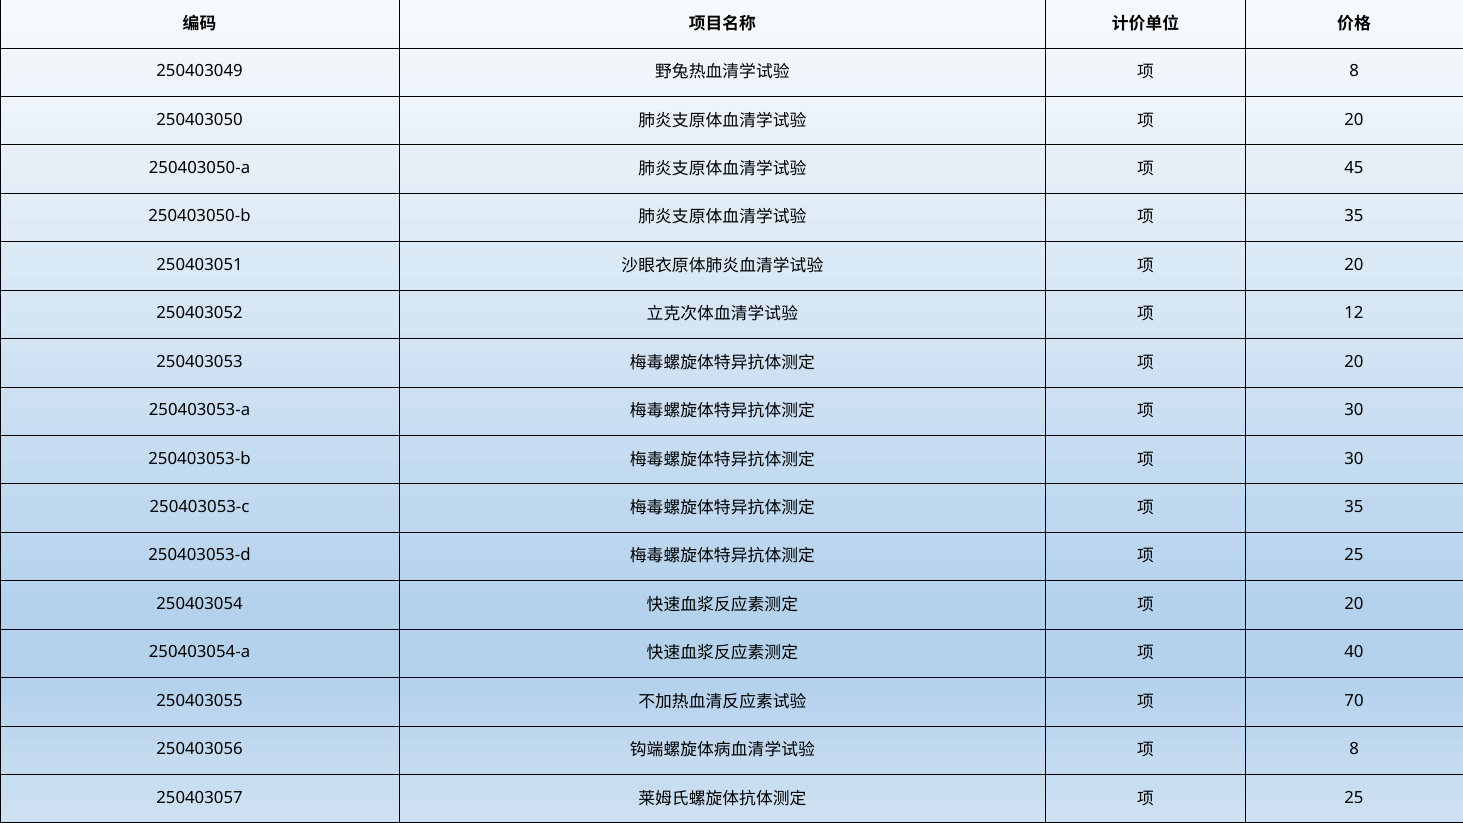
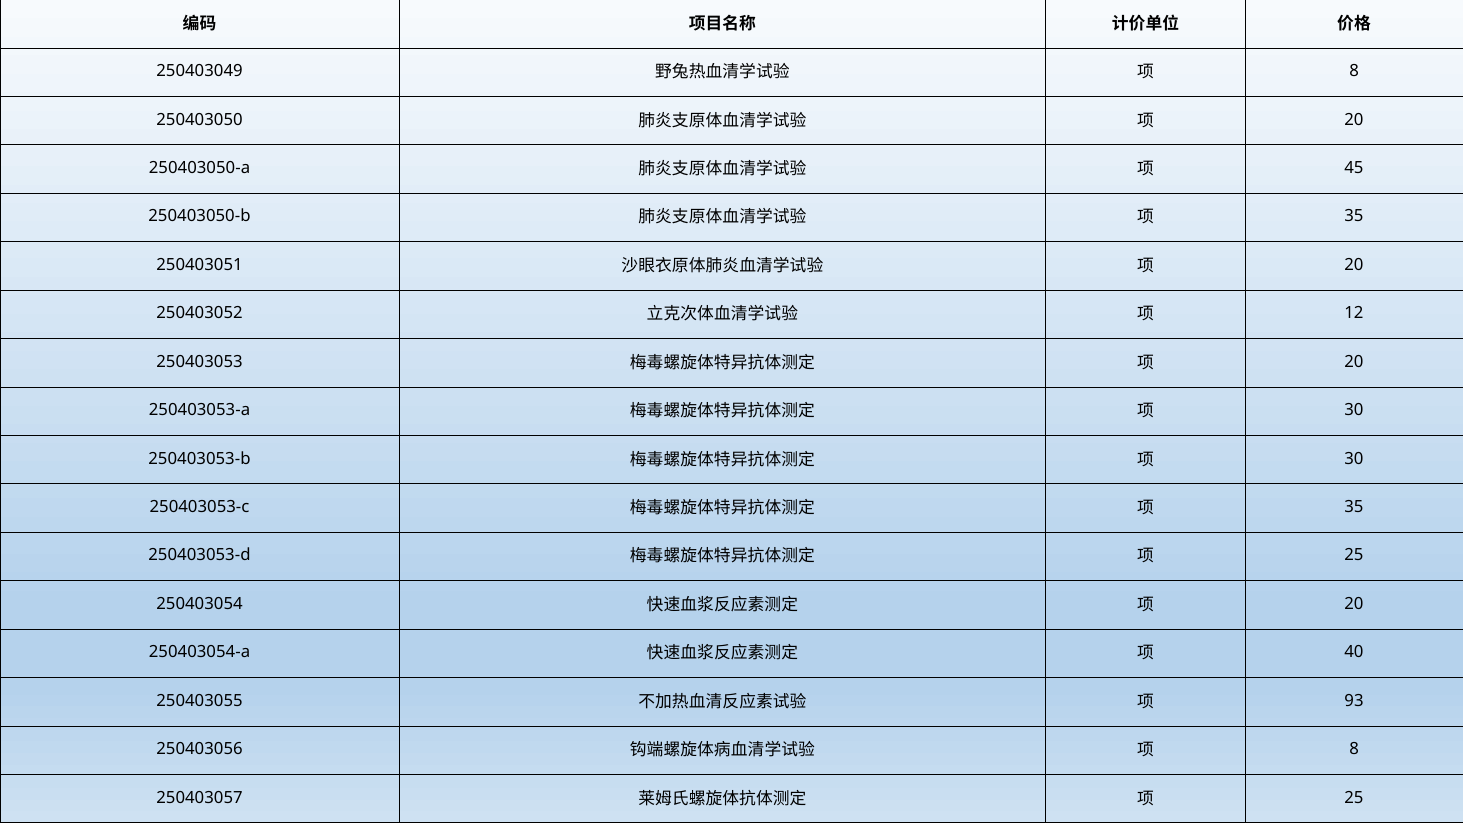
70: 70 -> 93 (1354, 701)
